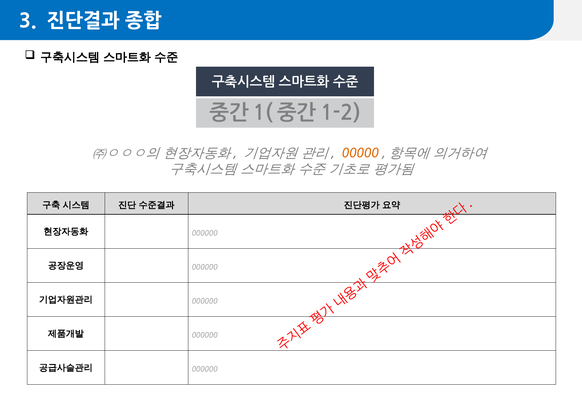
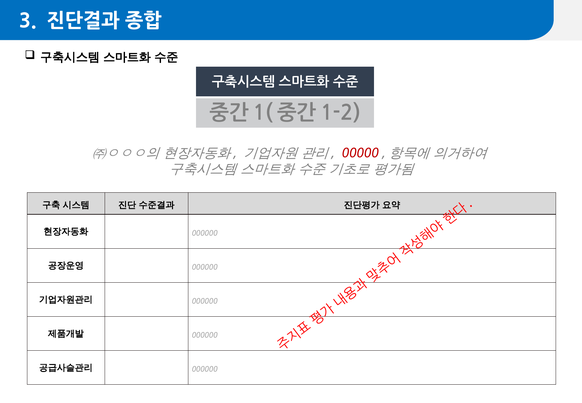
00000 colour: orange -> red (360, 153)
